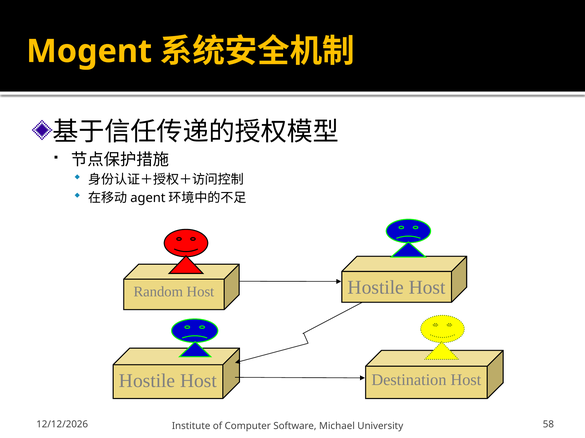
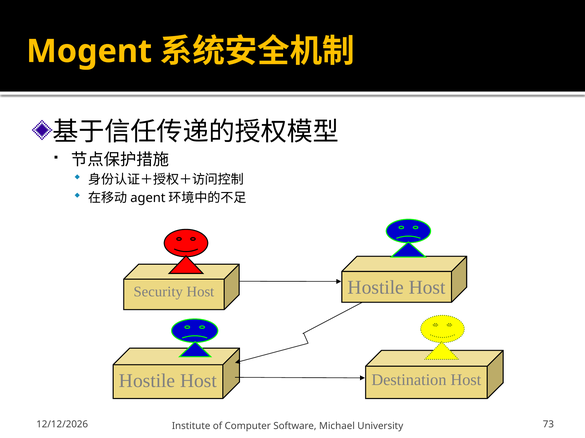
Random: Random -> Security (158, 292)
58: 58 -> 73 (548, 425)
